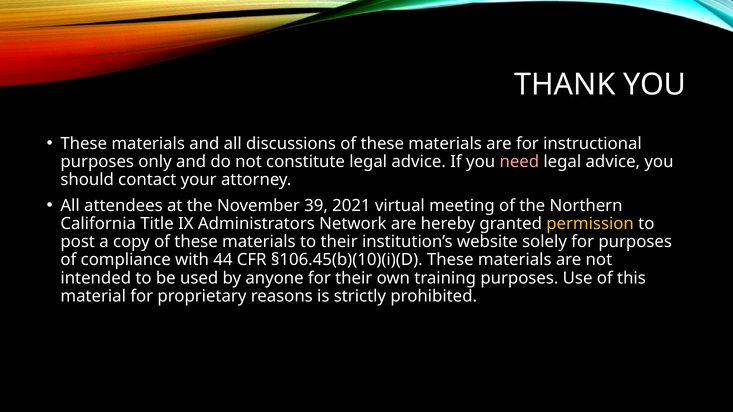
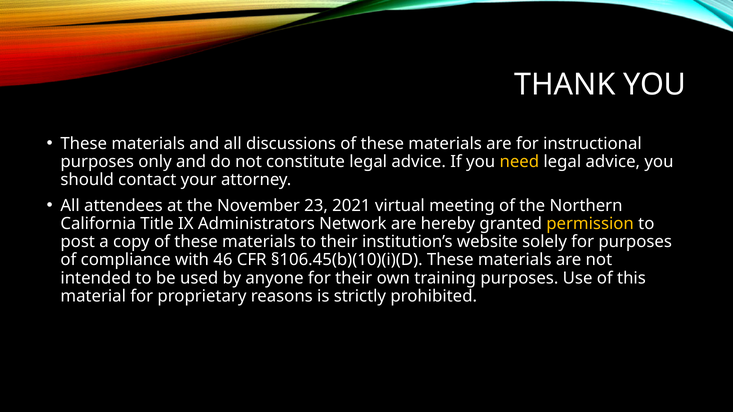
need colour: pink -> yellow (519, 162)
39: 39 -> 23 (316, 206)
44: 44 -> 46 (223, 260)
